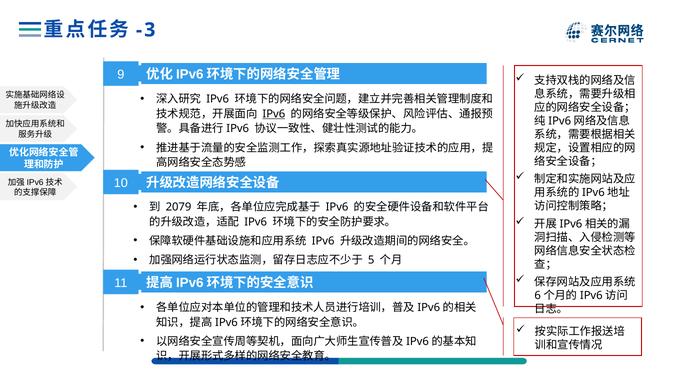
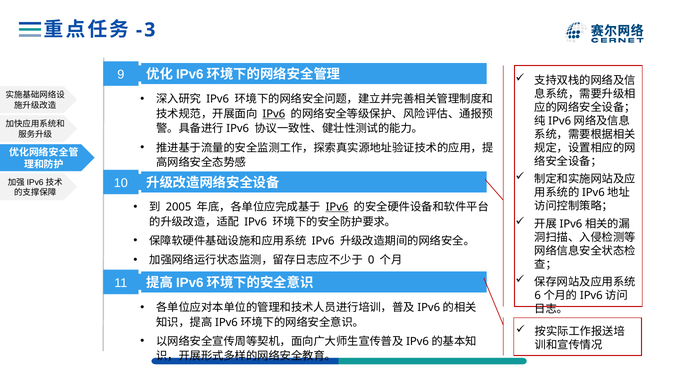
2079: 2079 -> 2005 (179, 207)
IPv6 underline: none -> present (337, 207)
5: 5 -> 0 (371, 260)
